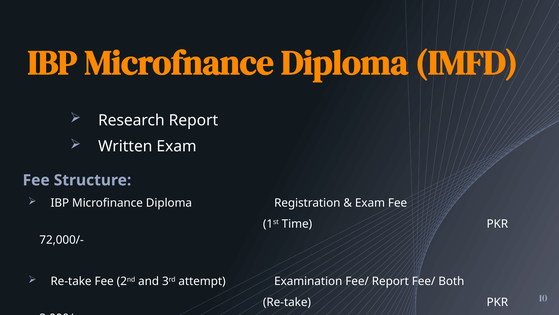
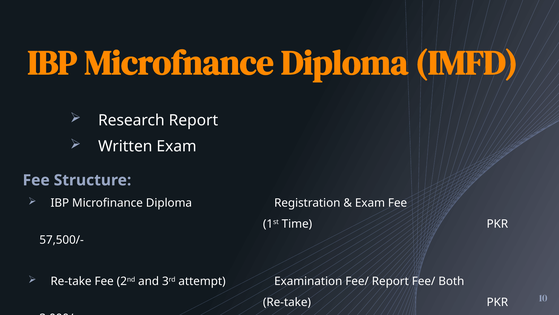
72,000/-: 72,000/- -> 57,500/- (62, 239)
